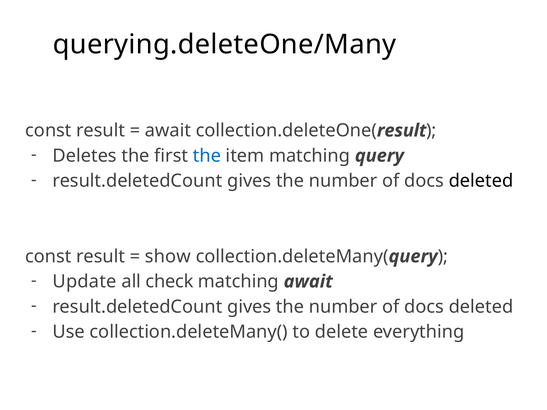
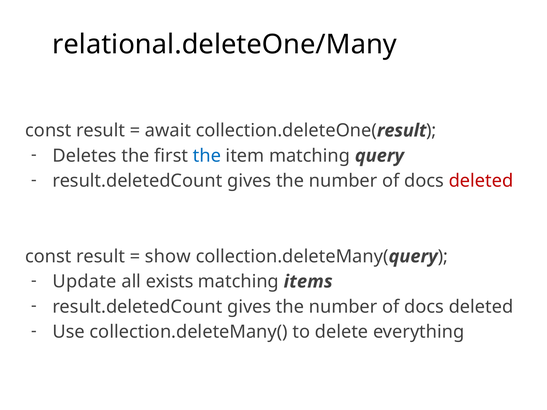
querying.deleteOne/Many: querying.deleteOne/Many -> relational.deleteOne/Many (225, 45)
deleted colour: black -> red (481, 181)
check: check -> exists (170, 282)
matching await: await -> items (308, 282)
